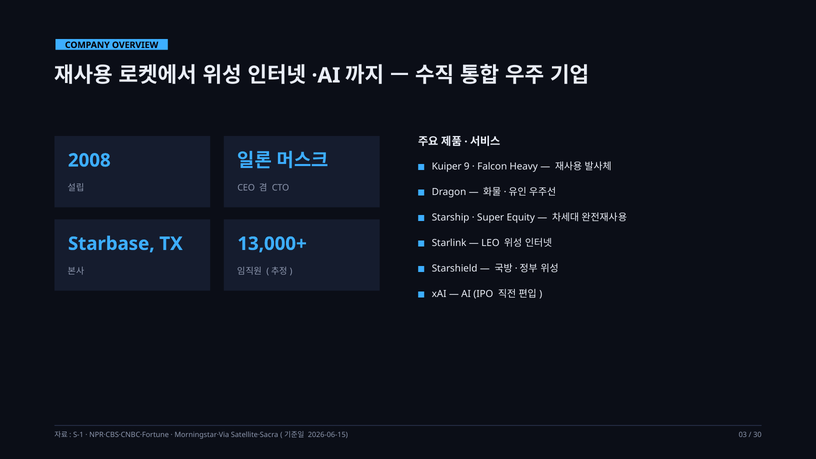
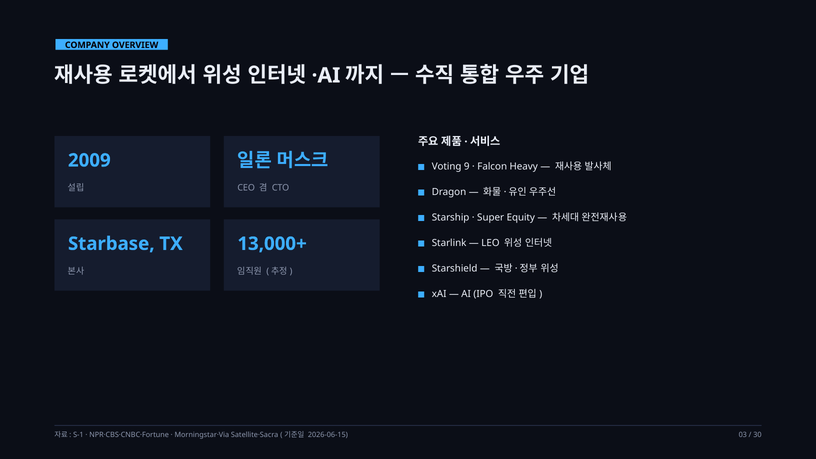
2008: 2008 -> 2009 (89, 160)
Kuiper: Kuiper -> Voting (447, 166)
